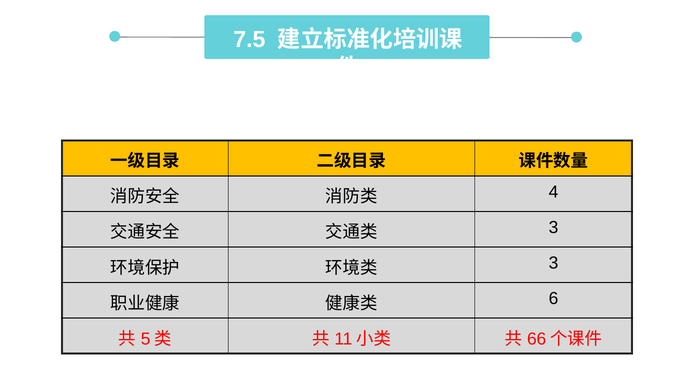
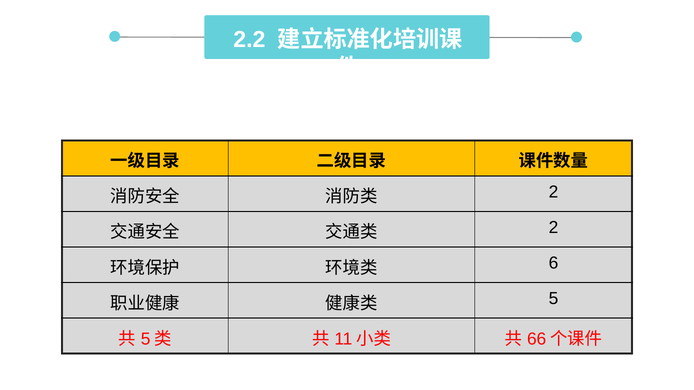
7.5: 7.5 -> 2.2 (249, 40)
4: 4 -> 2 (553, 192)
3: 3 -> 2 (553, 228)
3: 3 -> 6 (553, 263)
6: 6 -> 5 (553, 299)
